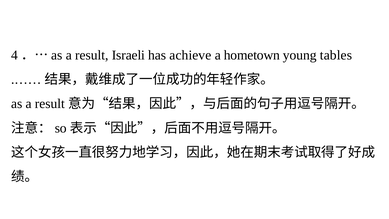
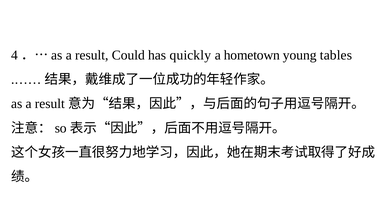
Israeli: Israeli -> Could (128, 55)
achieve: achieve -> quickly (190, 55)
